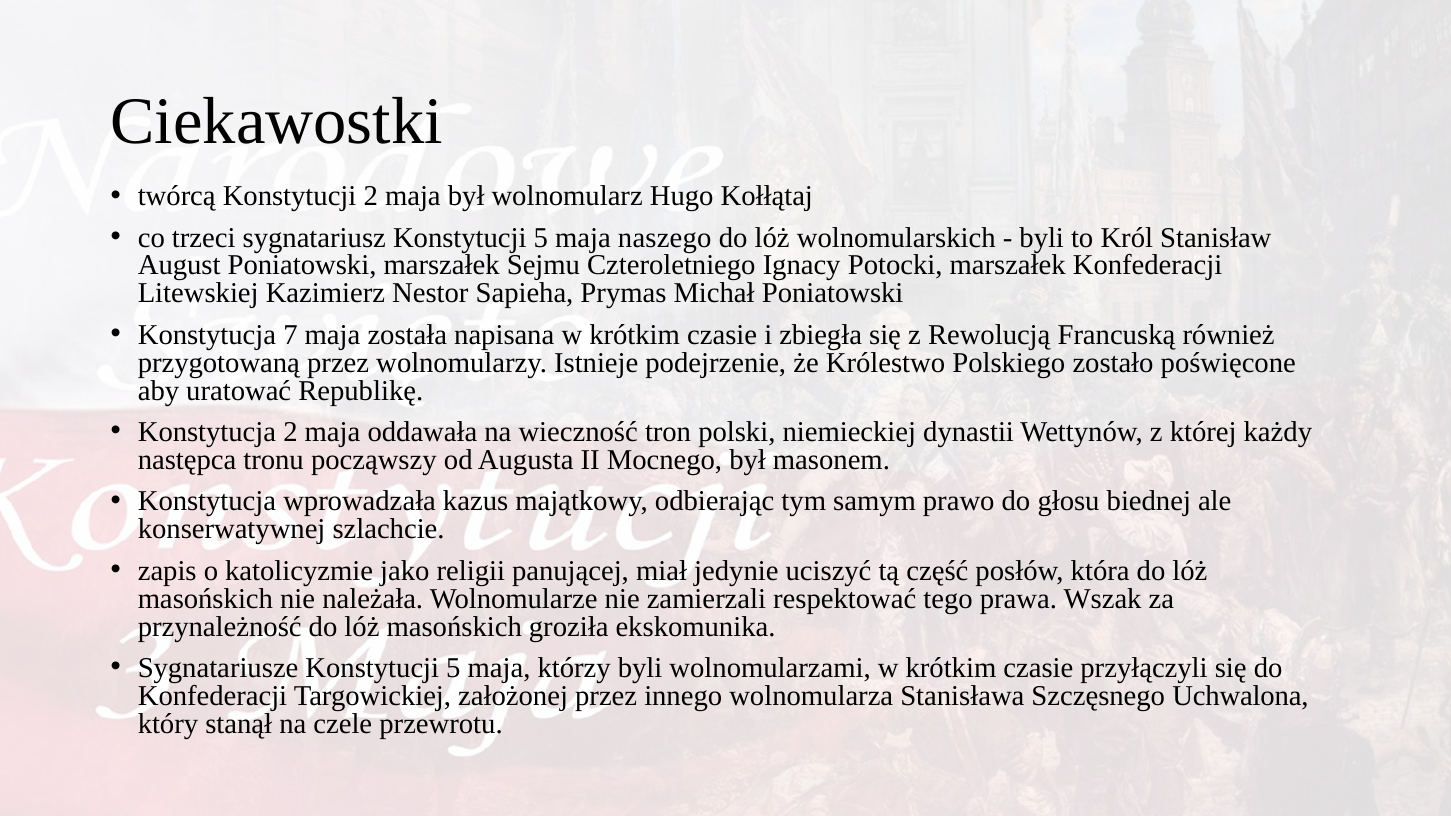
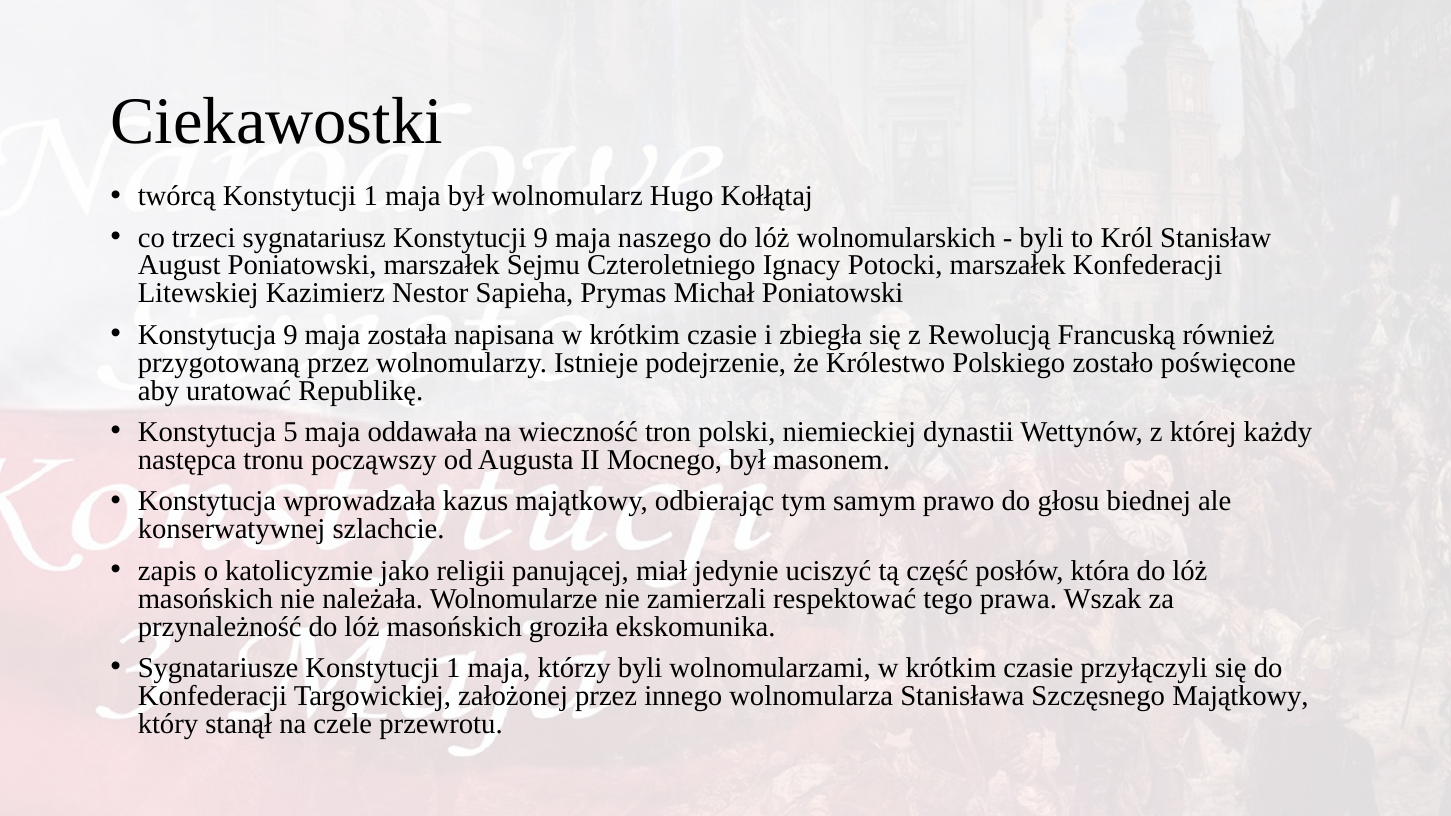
twórcą Konstytucji 2: 2 -> 1 (371, 196)
sygnatariusz Konstytucji 5: 5 -> 9 (541, 238)
Konstytucja 7: 7 -> 9 (290, 335)
Konstytucja 2: 2 -> 5 (290, 432)
Sygnatariusze Konstytucji 5: 5 -> 1 (453, 668)
Szczęsnego Uchwalona: Uchwalona -> Majątkowy (1240, 696)
